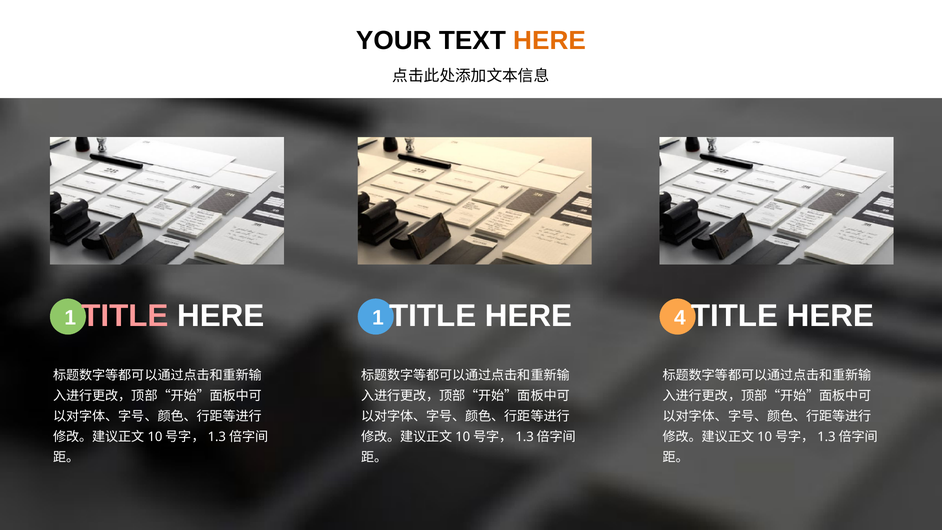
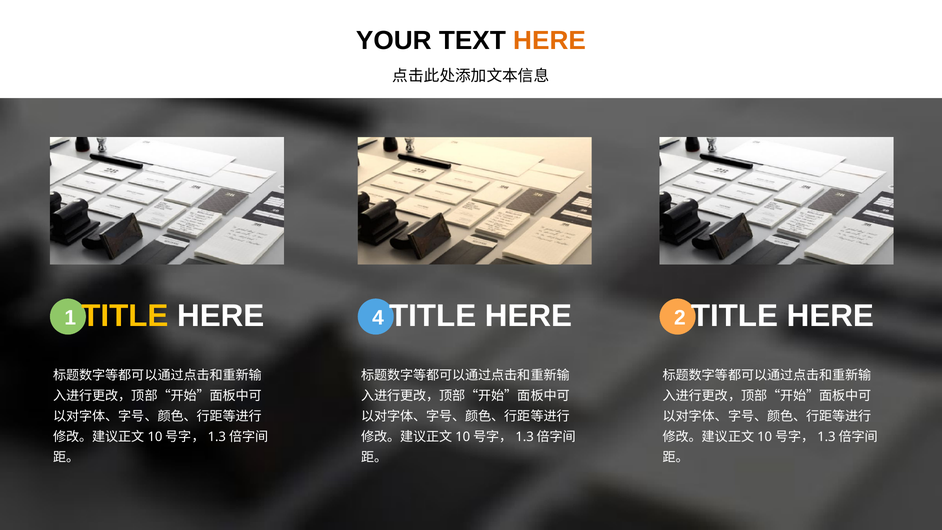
TITLE colour: pink -> yellow (125, 316)
HERE 1: 1 -> 4 (378, 318)
4: 4 -> 2 (680, 318)
